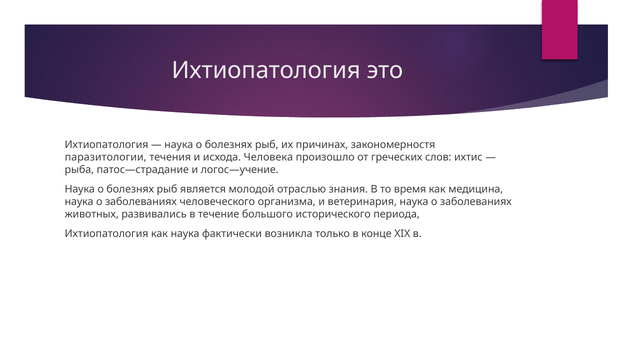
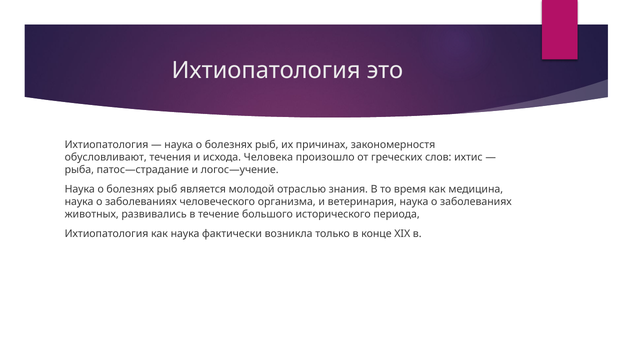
паразитологии: паразитологии -> обусловливают (106, 157)
